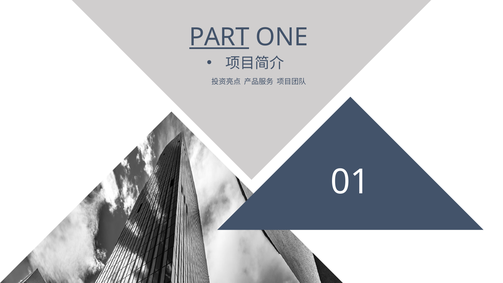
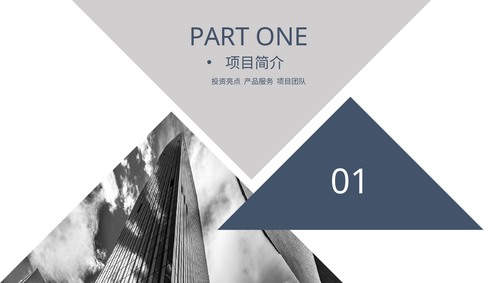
PART underline: present -> none (219, 37)
